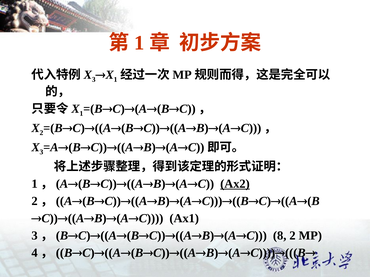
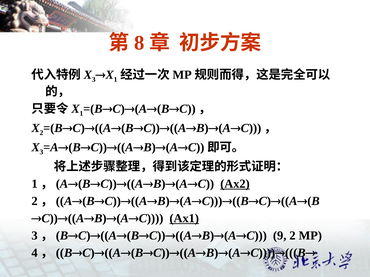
1: 1 -> 8 (139, 43)
Ax1 underline: none -> present (184, 219)
8: 8 -> 9 (280, 236)
